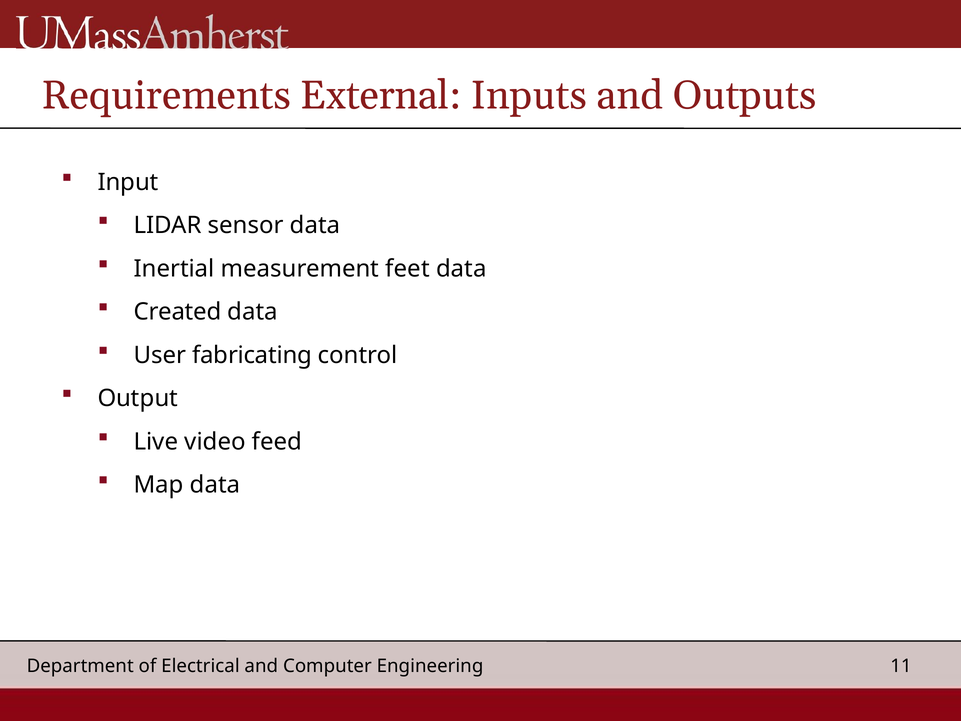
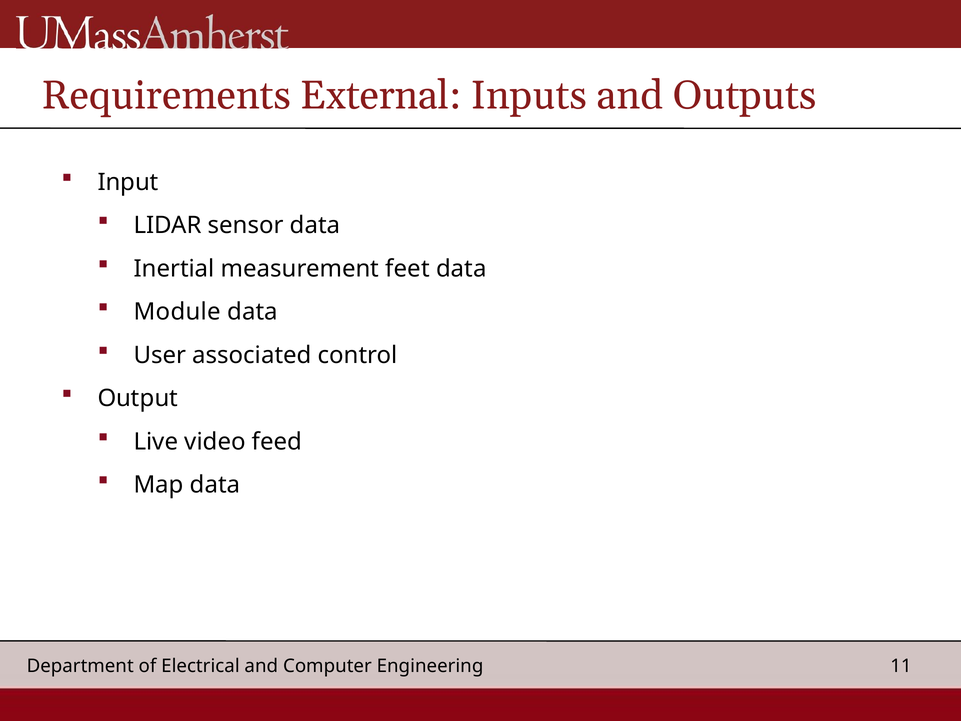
Created: Created -> Module (177, 312)
fabricating: fabricating -> associated (252, 355)
